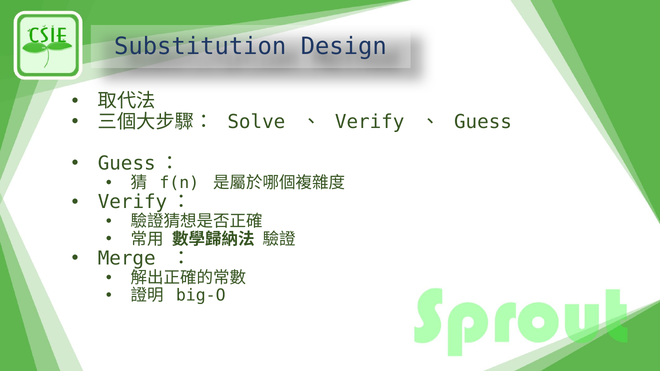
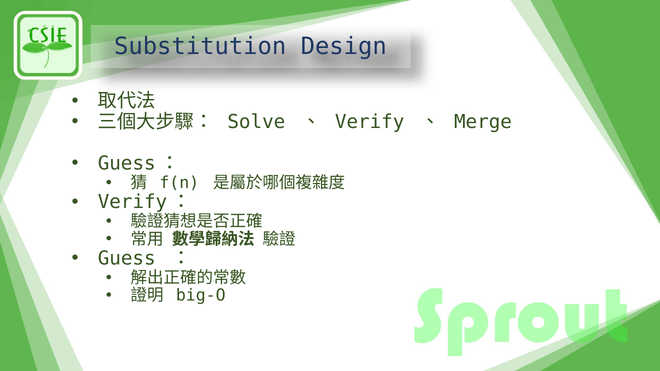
Guess: Guess -> Merge (483, 122)
Merge: Merge -> Guess (127, 259)
